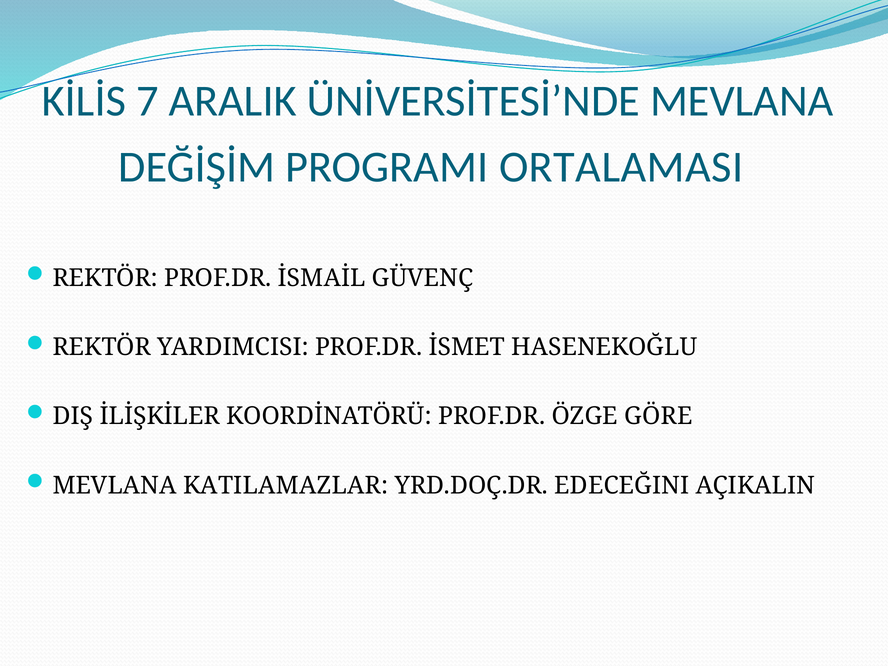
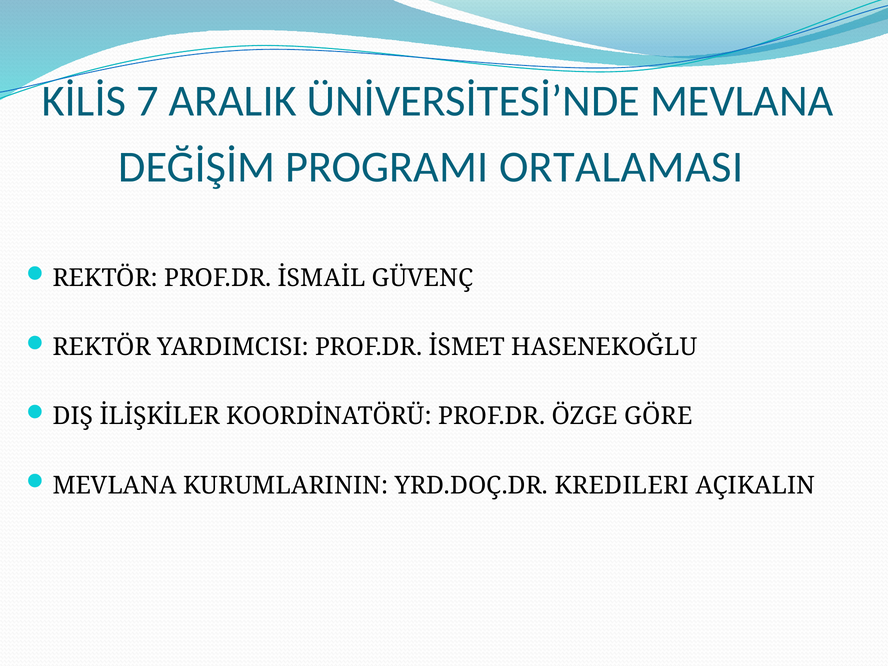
KATILAMAZLAR: KATILAMAZLAR -> KURUMLARININ (286, 485)
EDECEĞINI: EDECEĞINI -> KREDILERI (622, 485)
